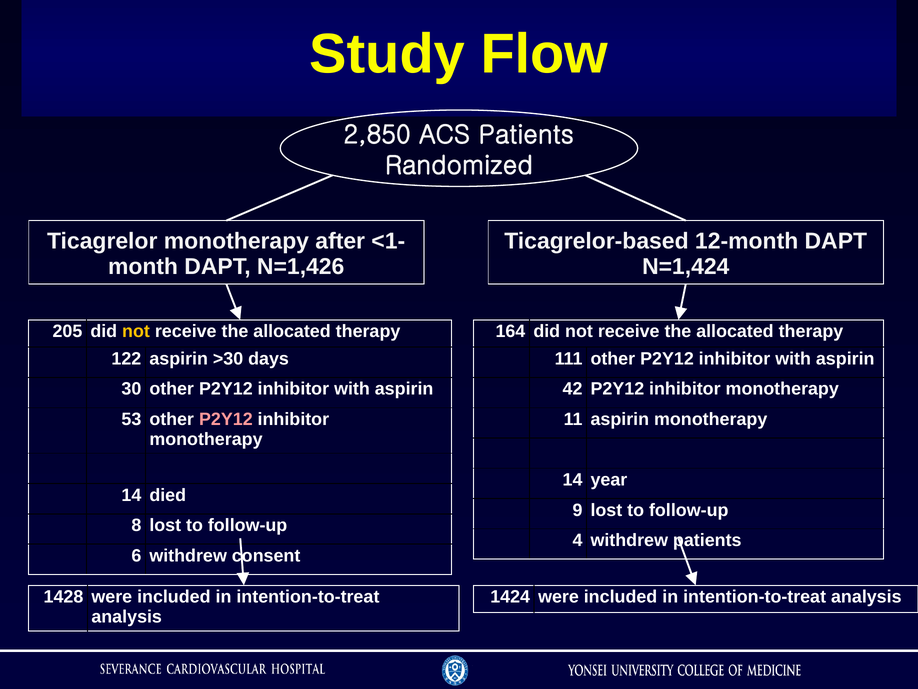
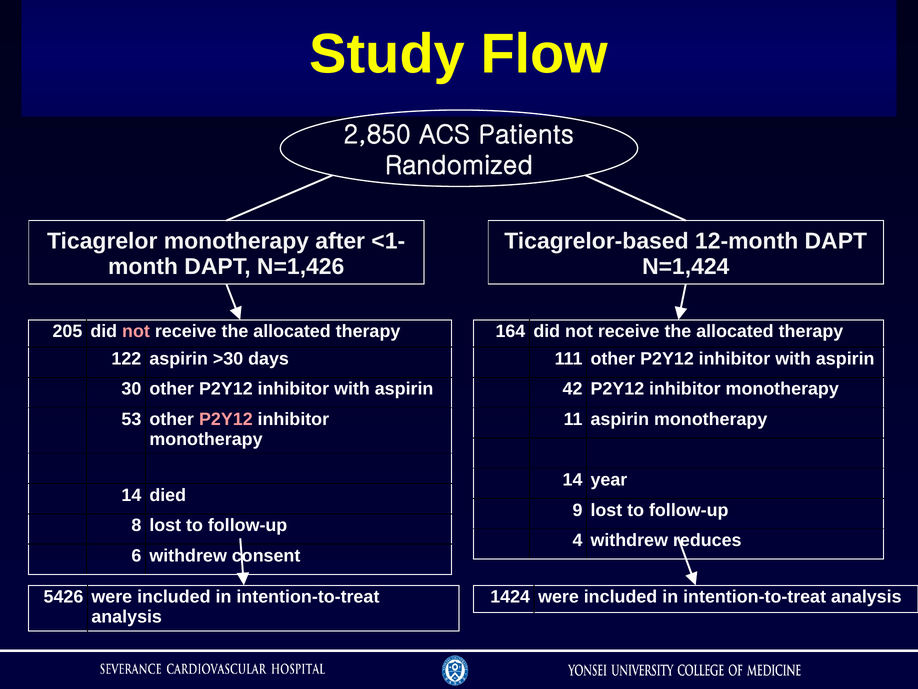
not colour: yellow -> pink (136, 331)
withdrew patients: patients -> reduces (707, 540)
1428: 1428 -> 5426 (63, 597)
